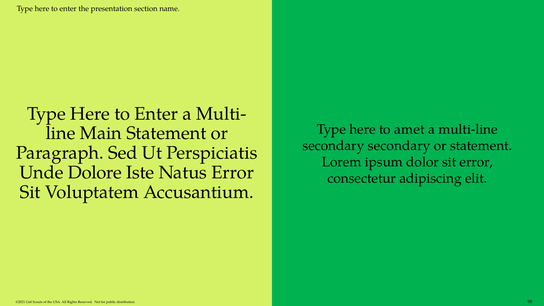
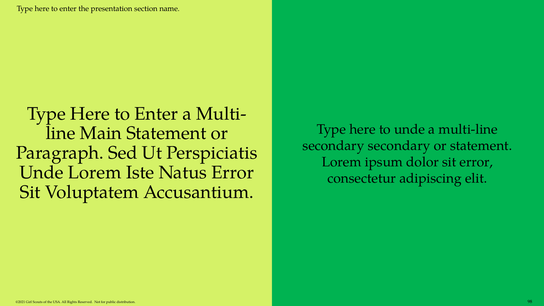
to amet: amet -> unde (409, 129)
Unde Dolore: Dolore -> Lorem (95, 172)
